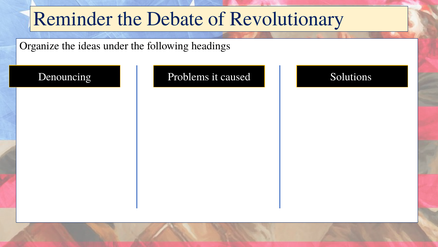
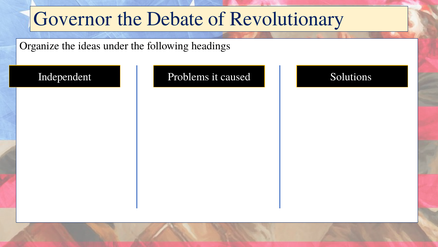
Reminder: Reminder -> Governor (73, 19)
Denouncing: Denouncing -> Independent (65, 77)
